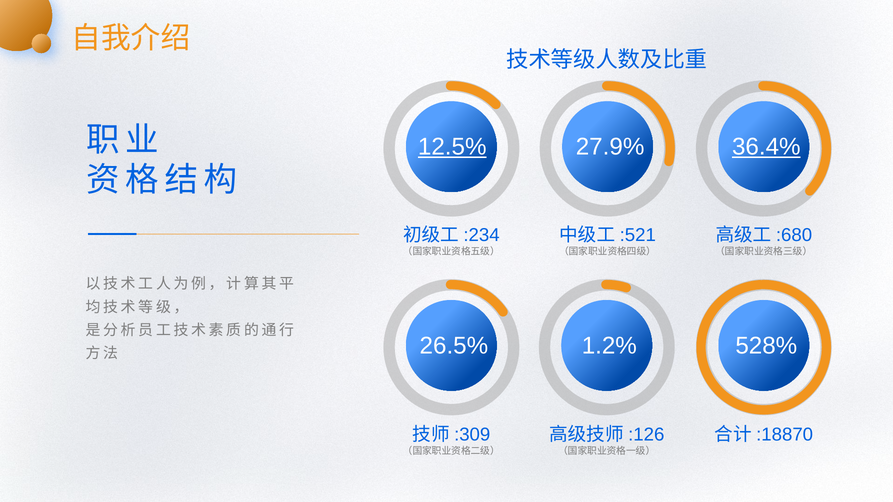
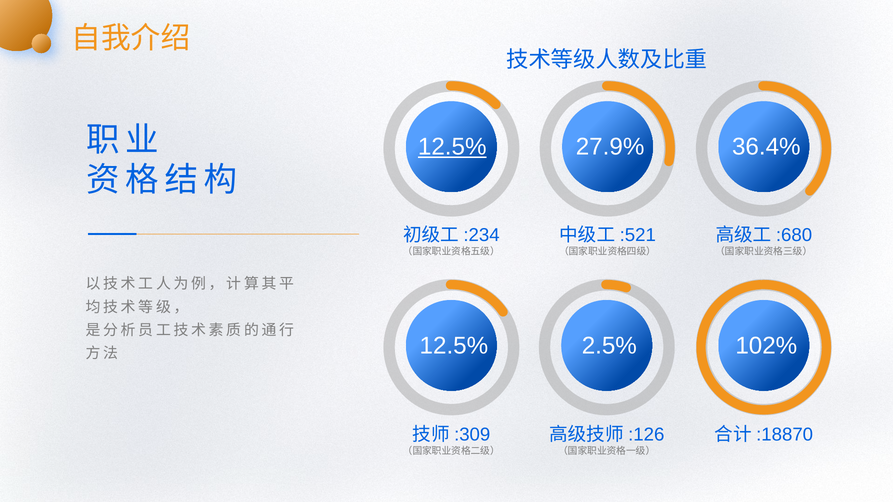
36.4% underline: present -> none (766, 147)
26.5%: 26.5% -> 12.5% (454, 346)
1.2%: 1.2% -> 2.5% (609, 346)
528%: 528% -> 102% (766, 346)
